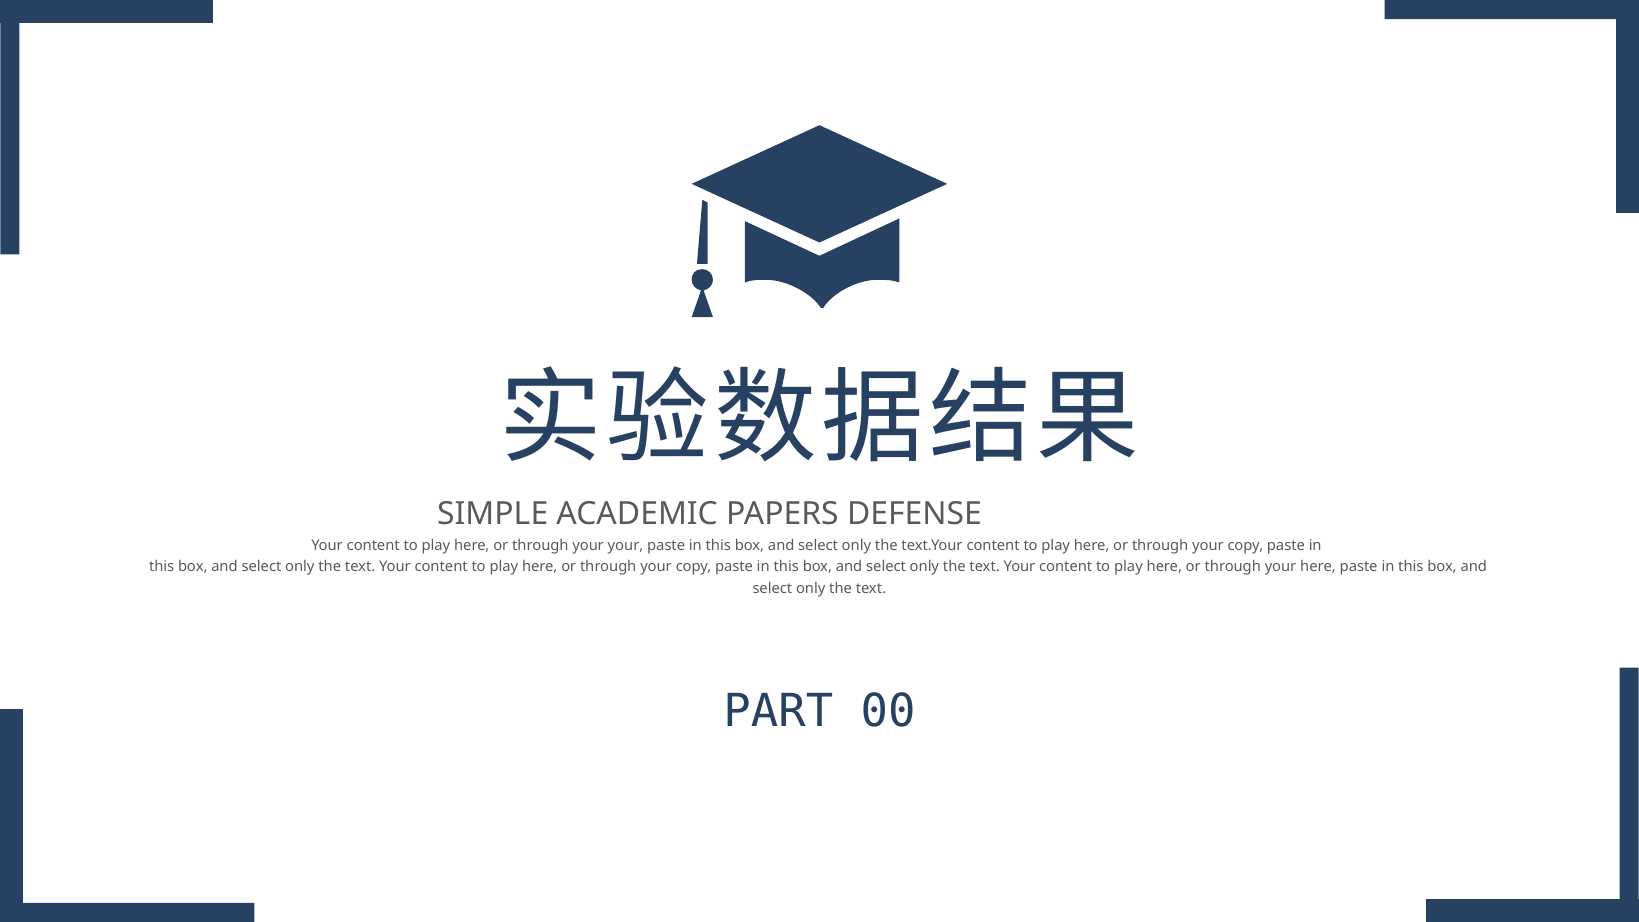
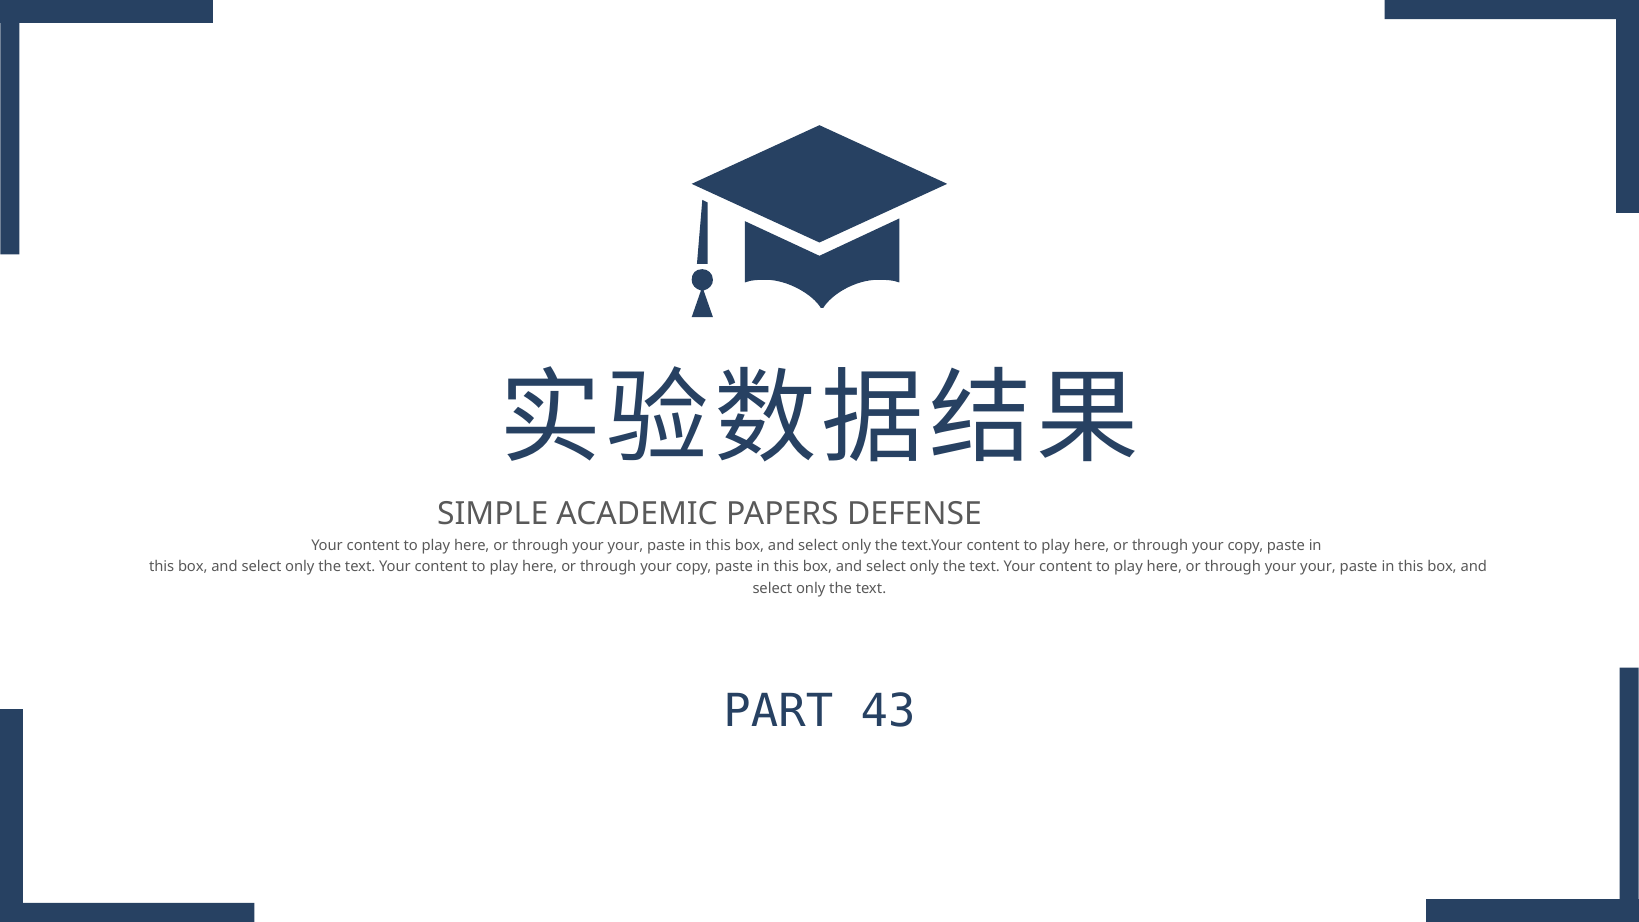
here: here -> your (1318, 567)
00: 00 -> 43 (888, 711)
